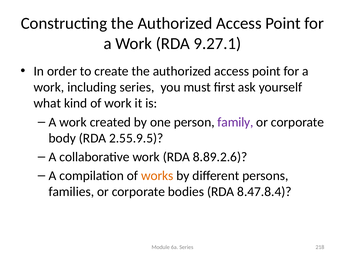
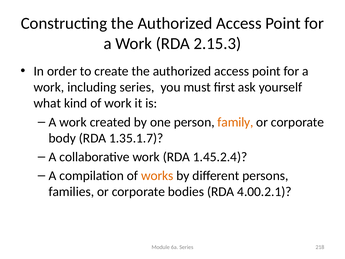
9.27.1: 9.27.1 -> 2.15.3 (217, 43)
family colour: purple -> orange (235, 122)
2.55.9.5: 2.55.9.5 -> 1.35.1.7 (136, 138)
8.89.2.6: 8.89.2.6 -> 1.45.2.4 (220, 157)
8.47.8.4: 8.47.8.4 -> 4.00.2.1 (264, 192)
